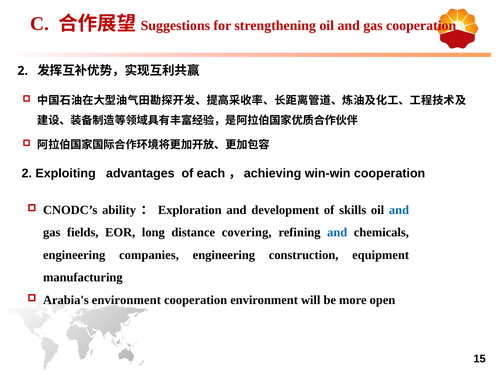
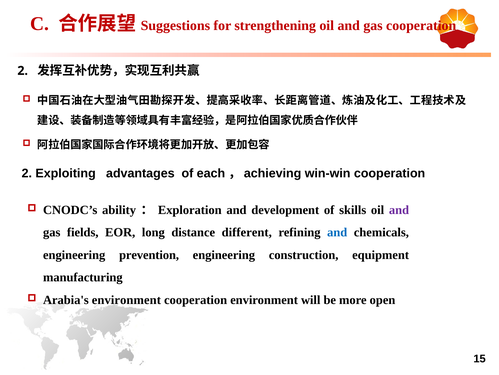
and colour: blue -> purple (399, 210)
covering: covering -> different (247, 232)
companies: companies -> prevention (149, 254)
